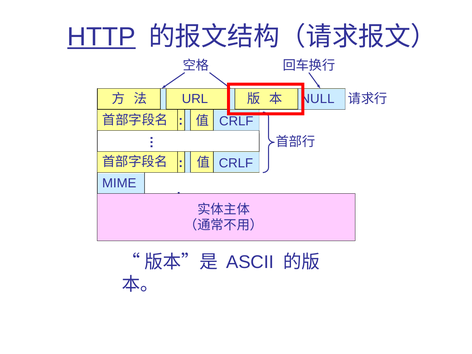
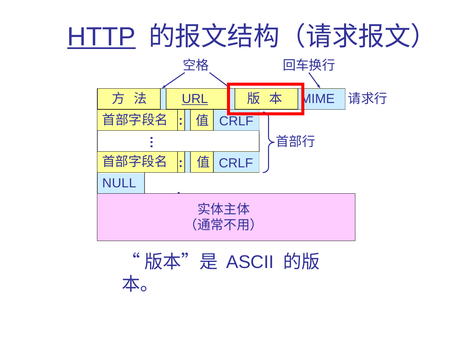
NULL: NULL -> MIME (318, 99)
URL underline: none -> present (195, 99)
MIME: MIME -> NULL (119, 183)
